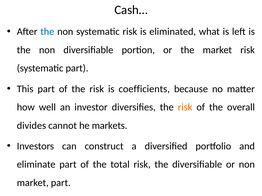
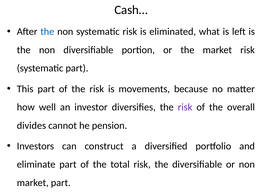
coefficients: coefficients -> movements (144, 89)
risk colour: orange -> purple (185, 107)
markets: markets -> pension (110, 126)
